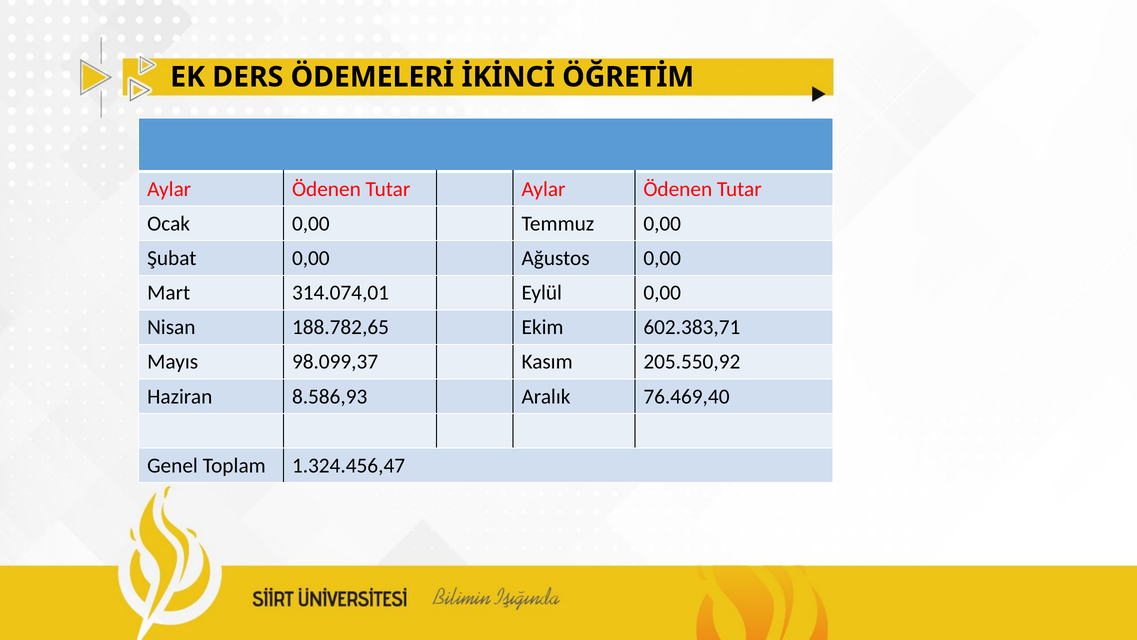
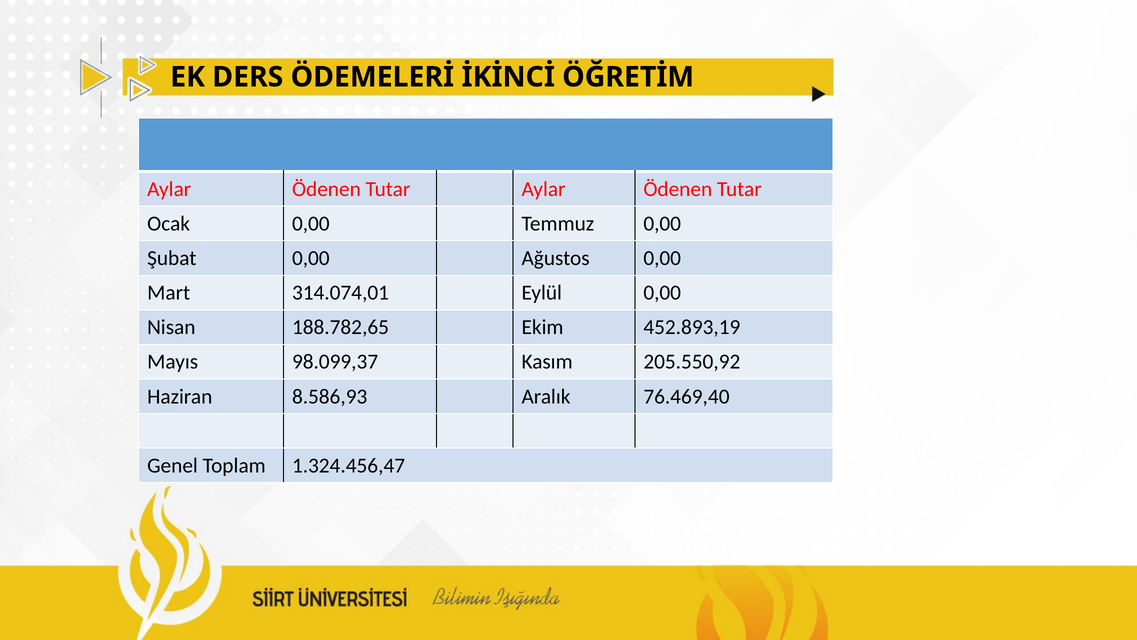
602.383,71: 602.383,71 -> 452.893,19 (692, 327)
